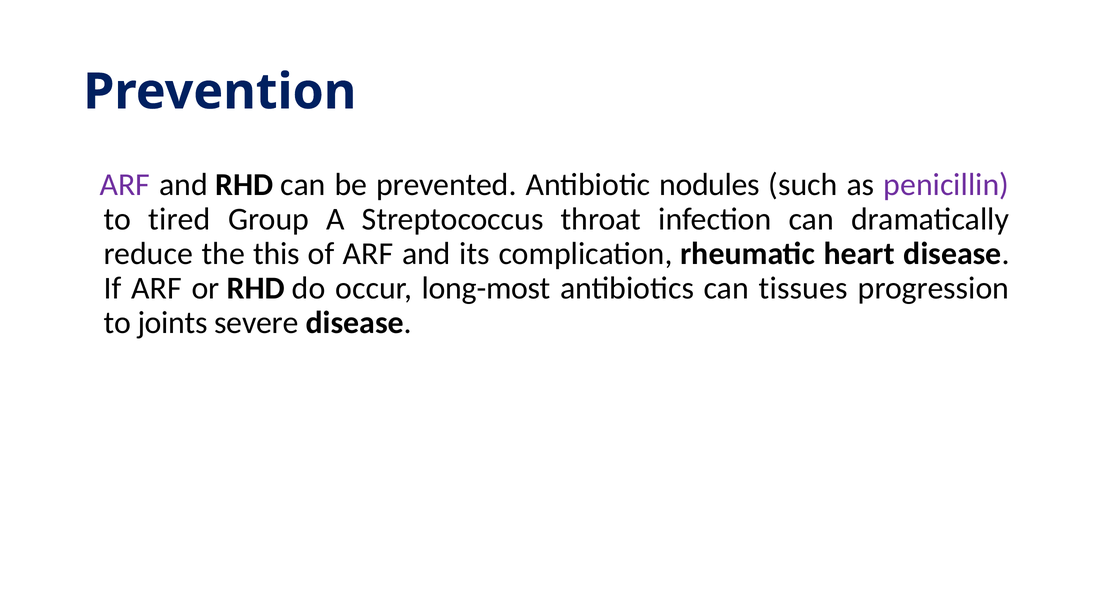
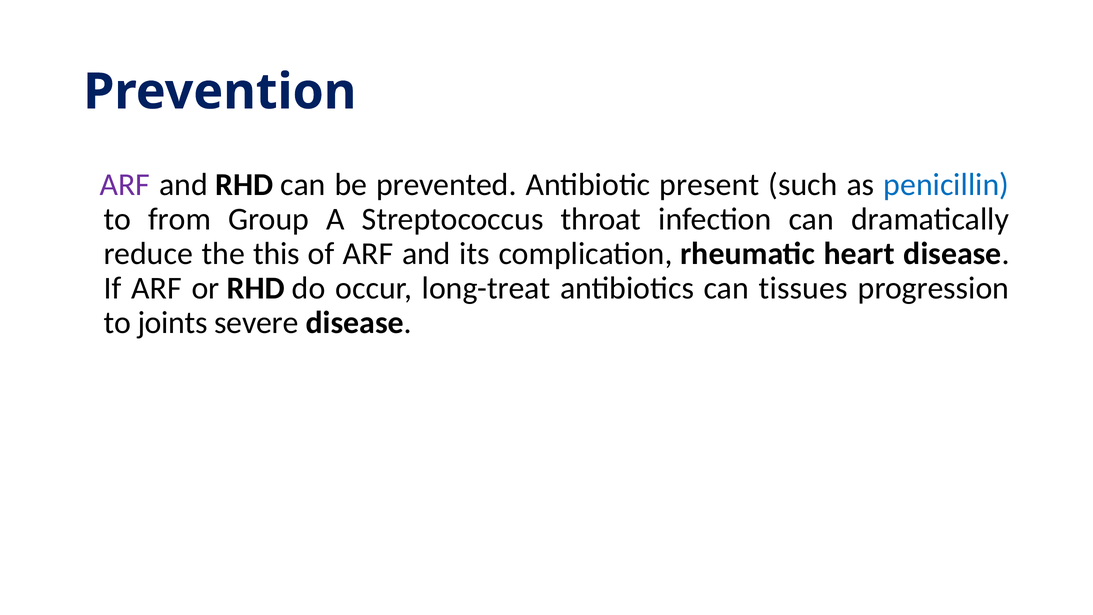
nodules: nodules -> present (709, 185)
penicillin colour: purple -> blue (946, 185)
tired: tired -> from (180, 219)
long-most: long-most -> long-treat (486, 288)
